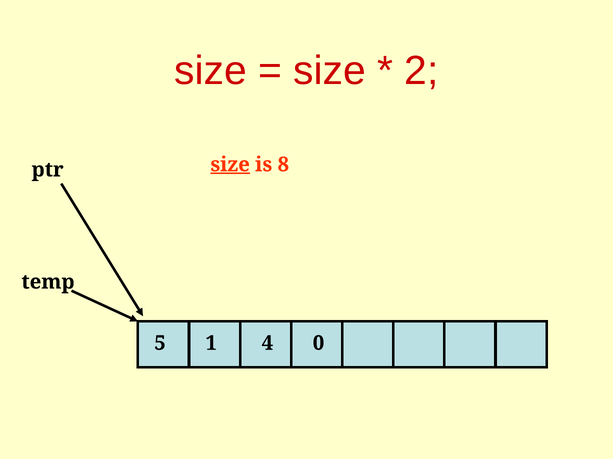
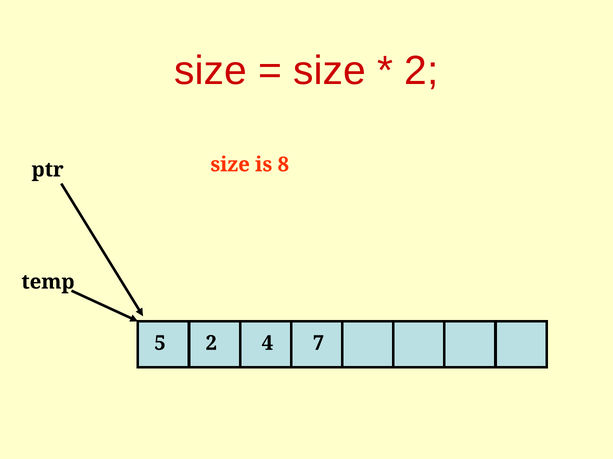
size underline: present -> none (230, 165)
5 1: 1 -> 2 (211, 344)
0: 0 -> 7 (319, 344)
